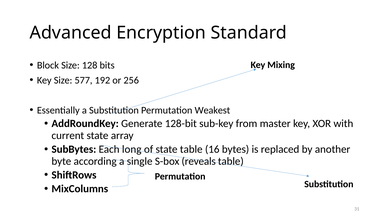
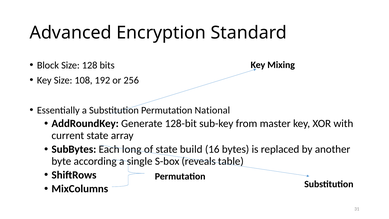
577: 577 -> 108 (84, 80)
Weakest: Weakest -> National (212, 110)
state table: table -> build (191, 149)
